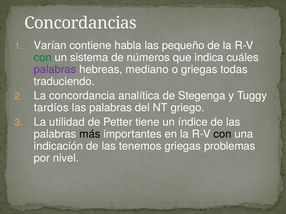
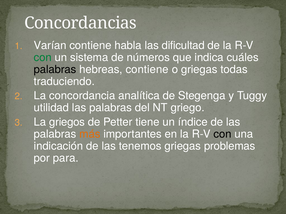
pequeño: pequeño -> dificultad (183, 45)
palabras colour: purple -> black (55, 70)
hebreas mediano: mediano -> contiene (147, 70)
tardíos: tardíos -> utilidad (51, 108)
utilidad: utilidad -> griegos (67, 122)
más colour: black -> orange (90, 134)
nivel: nivel -> para (66, 158)
